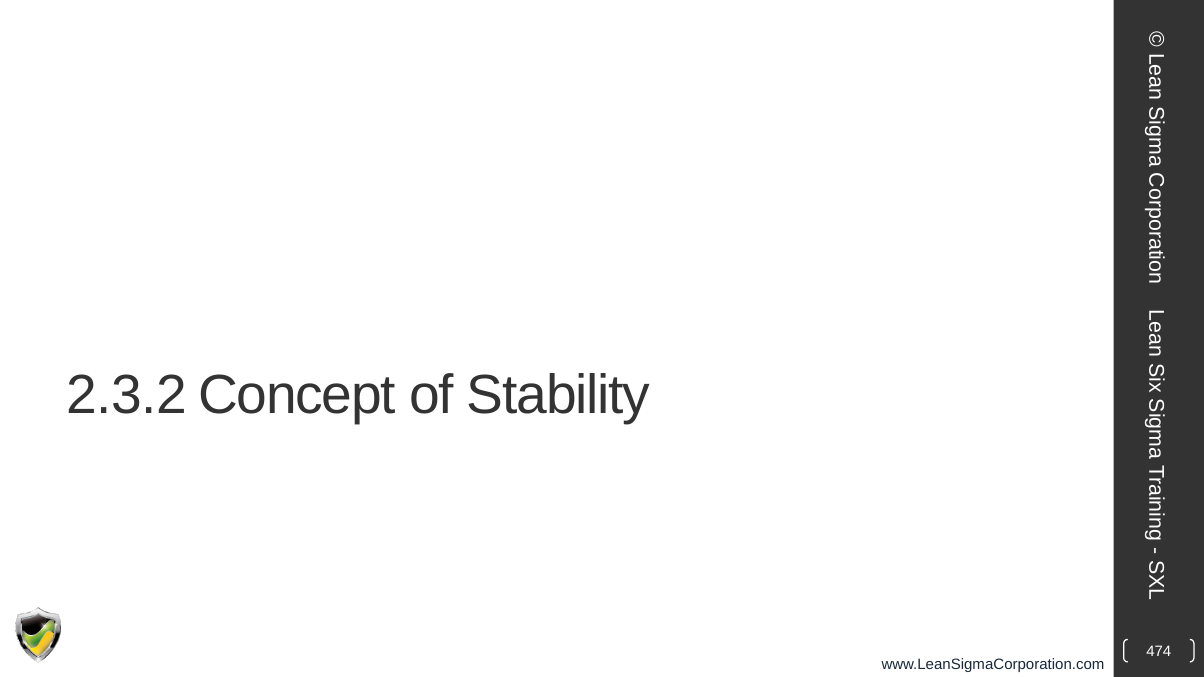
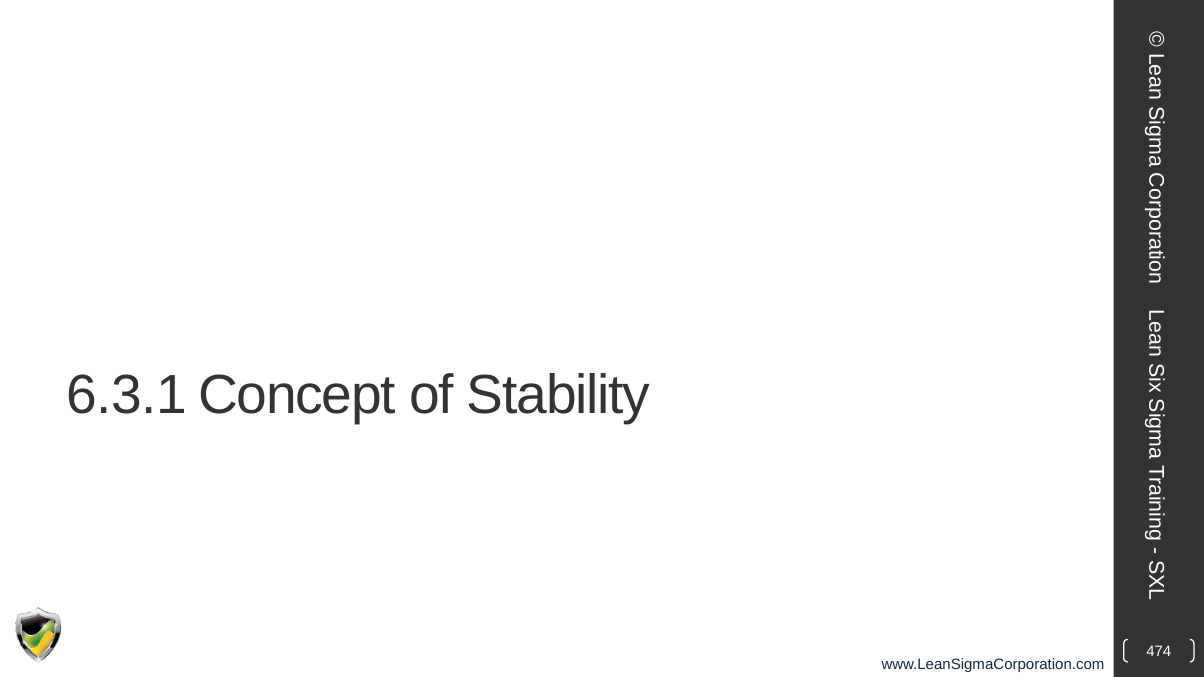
2.3.2: 2.3.2 -> 6.3.1 (127, 395)
